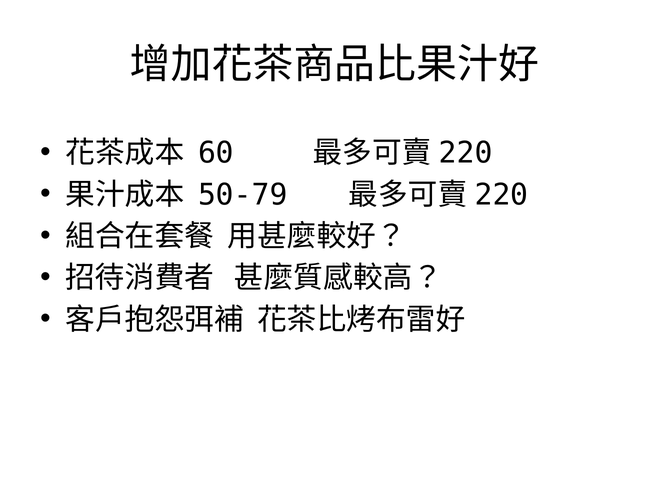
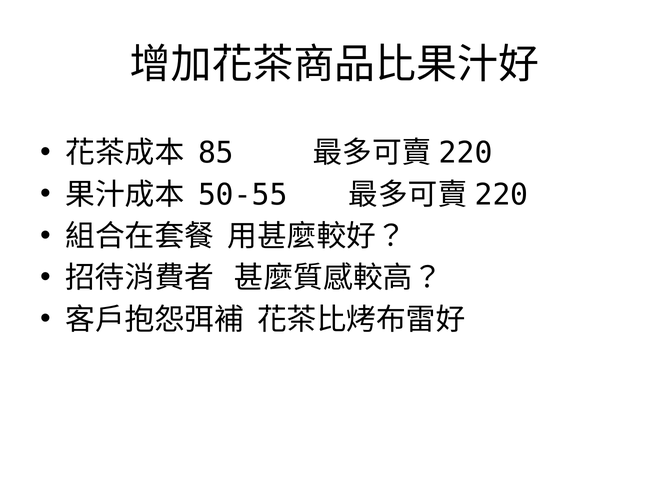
60: 60 -> 85 (216, 153)
50-79: 50-79 -> 50-55 (243, 195)
